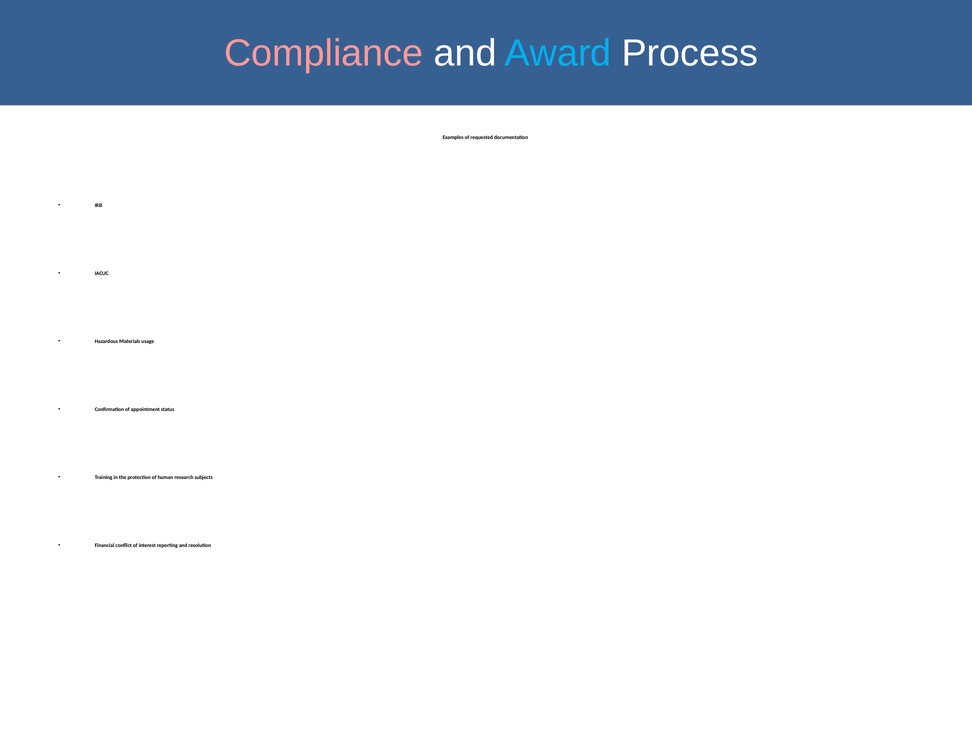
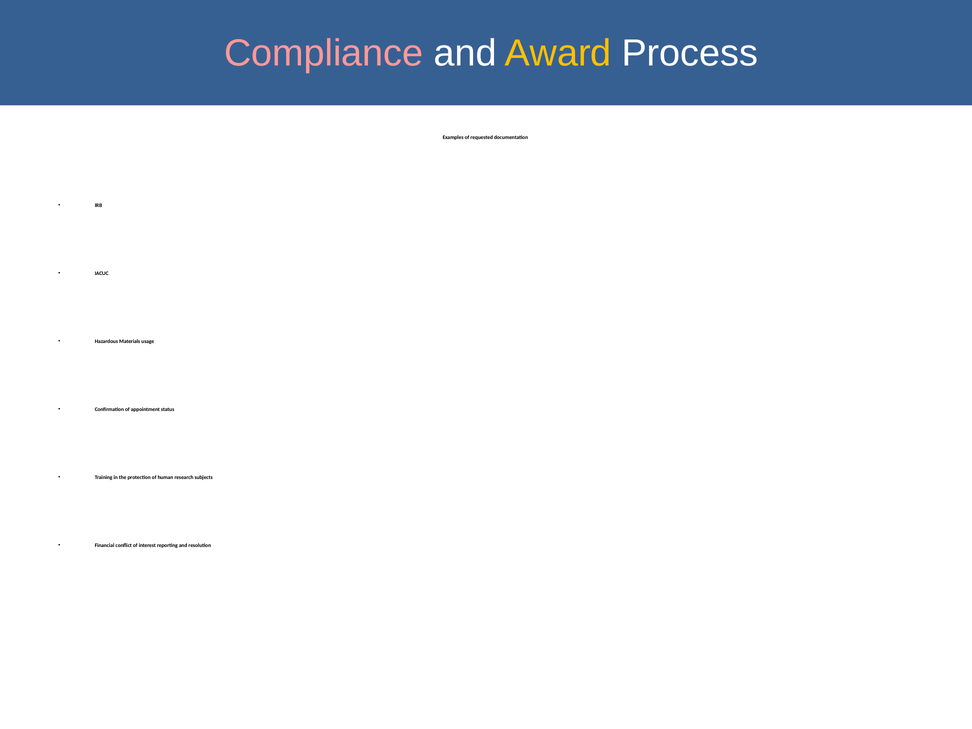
Award colour: light blue -> yellow (558, 53)
